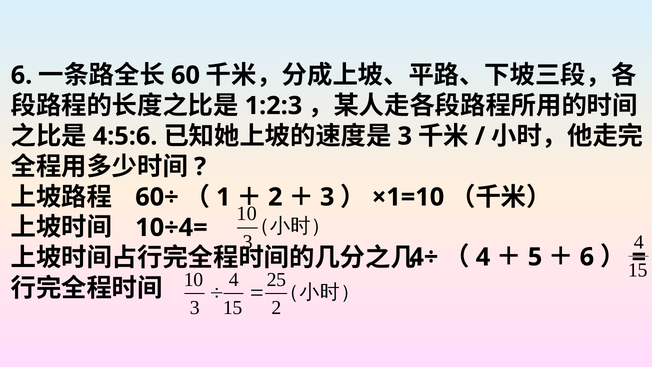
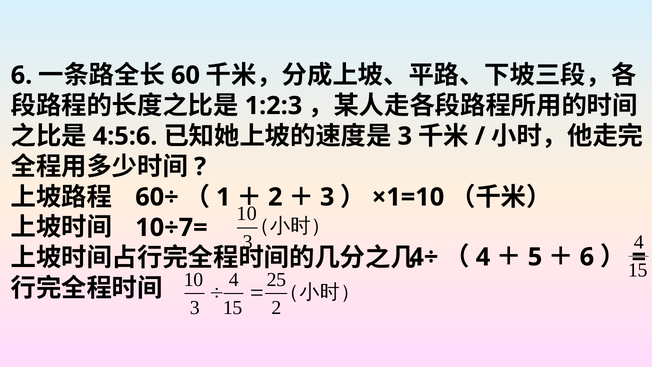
10÷4=: 10÷4= -> 10÷7= (171, 227)
